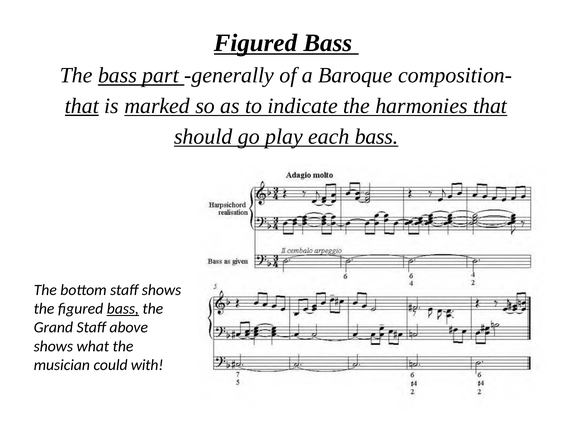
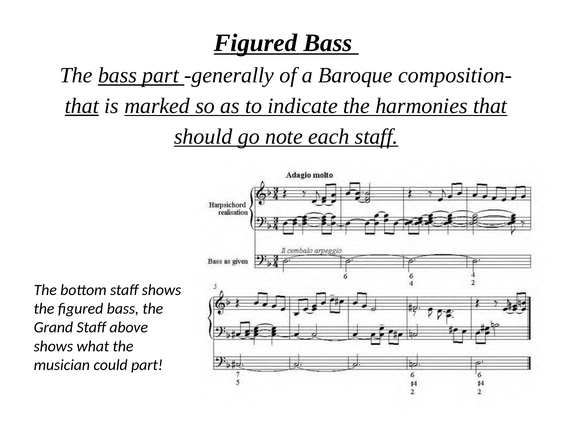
play: play -> note (284, 137)
each bass: bass -> staff (376, 137)
bass underline: present -> none (123, 309)
could with: with -> part (147, 365)
